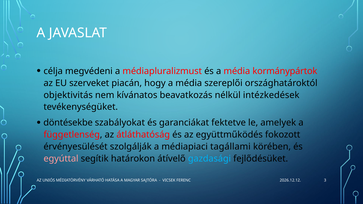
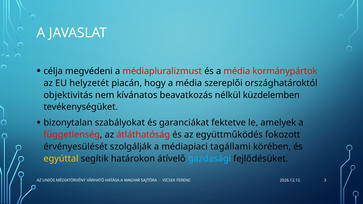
szerveket: szerveket -> helyzetét (89, 83)
intézkedések: intézkedések -> küzdelemben (271, 95)
döntésekbe: döntésekbe -> bizonytalan (68, 123)
egyúttal colour: pink -> yellow (61, 159)
